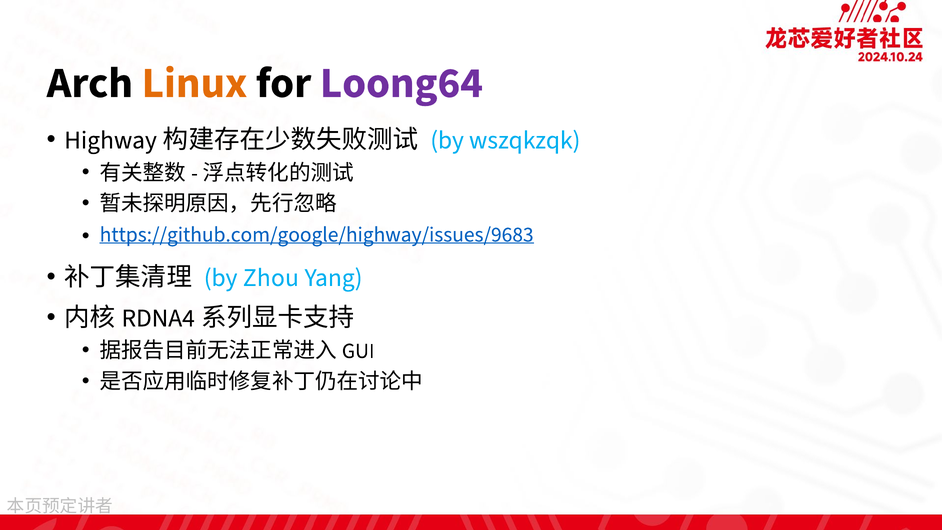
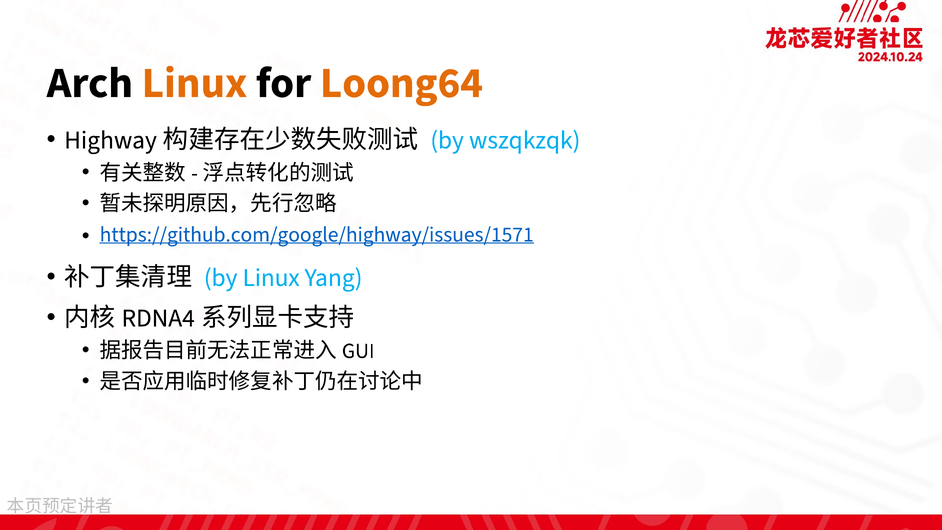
Loong64 colour: purple -> orange (401, 83)
https://github.com/google/highway/issues/9683: https://github.com/google/highway/issues/9683 -> https://github.com/google/highway/issues/1571 (317, 234)
by Zhou: Zhou -> Linux (271, 277)
